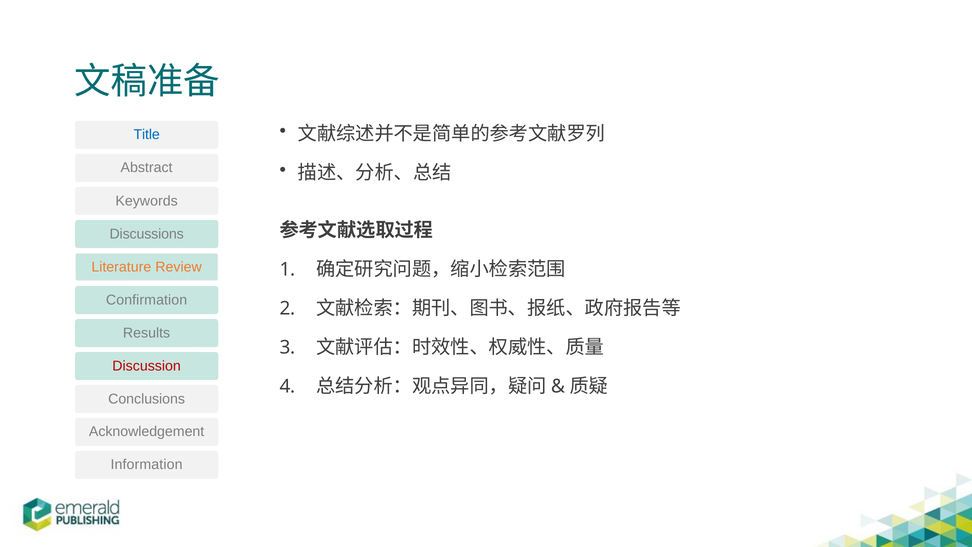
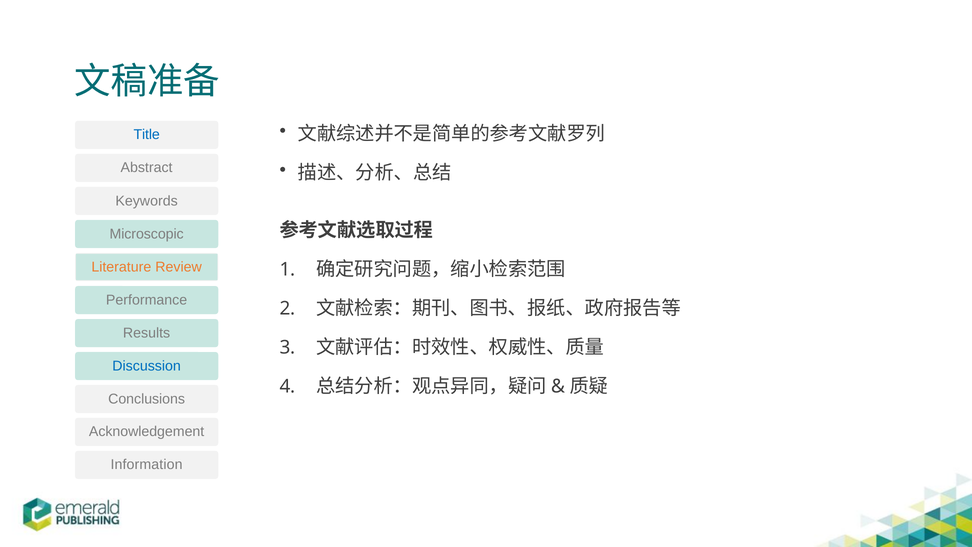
Discussions: Discussions -> Microscopic (147, 234)
Confirmation: Confirmation -> Performance (147, 300)
Discussion colour: red -> blue (147, 366)
